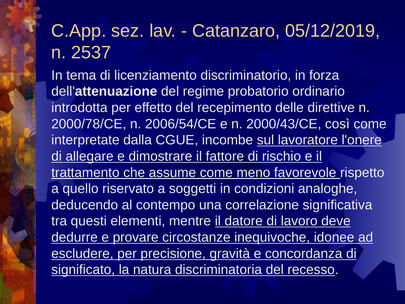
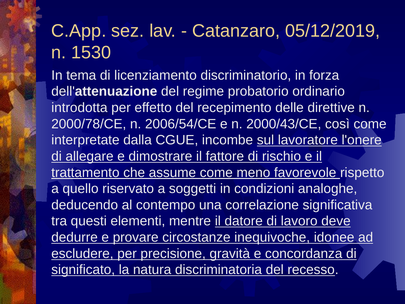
2537: 2537 -> 1530 (91, 53)
